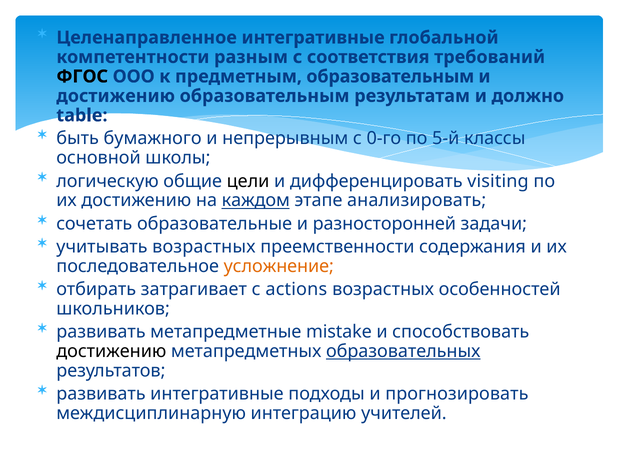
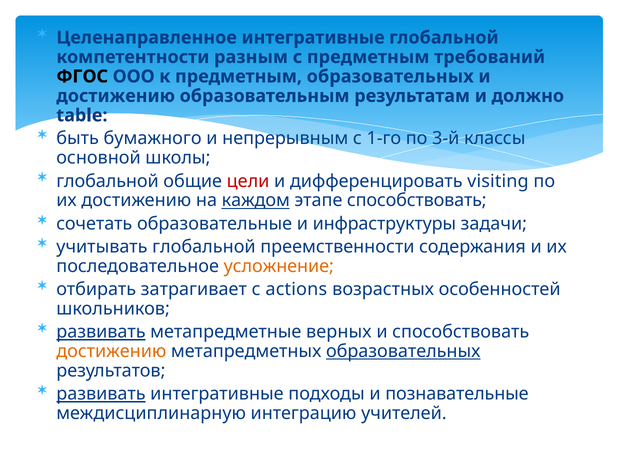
с соответствия: соответствия -> предметным (368, 57)
предметным образовательным: образовательным -> образовательных (390, 77)
0-го: 0-го -> 1-го (384, 139)
5-й: 5-й -> 3-й (446, 139)
логическую: логическую -> глобальной (108, 181)
цели colour: black -> red (248, 181)
этапе анализировать: анализировать -> способствовать (417, 201)
разносторонней: разносторонней -> инфраструктуры (384, 224)
учитывать возрастных: возрастных -> глобальной (204, 247)
развивать underline: none -> present (101, 332)
mistake: mistake -> верных (339, 332)
достижению colour: black -> orange (111, 352)
развивать underline: none -> present (101, 394)
прогнозировать: прогнозировать -> познавательные (457, 394)
